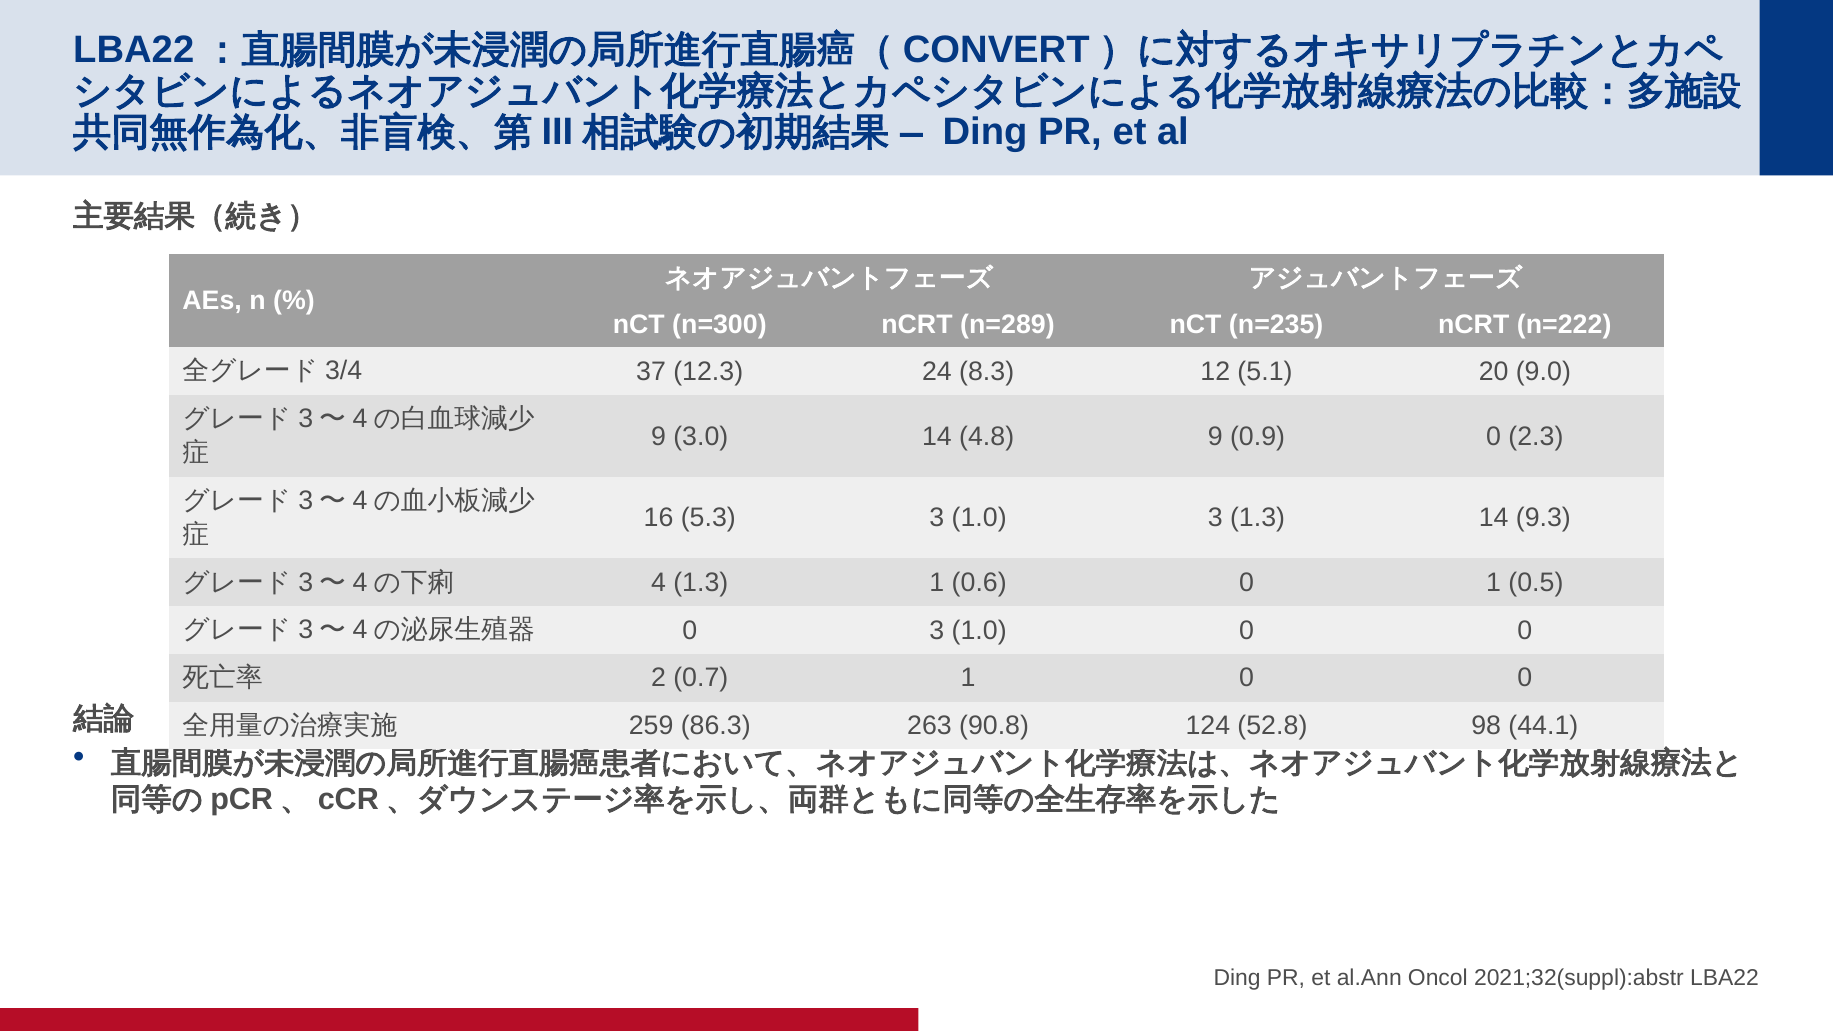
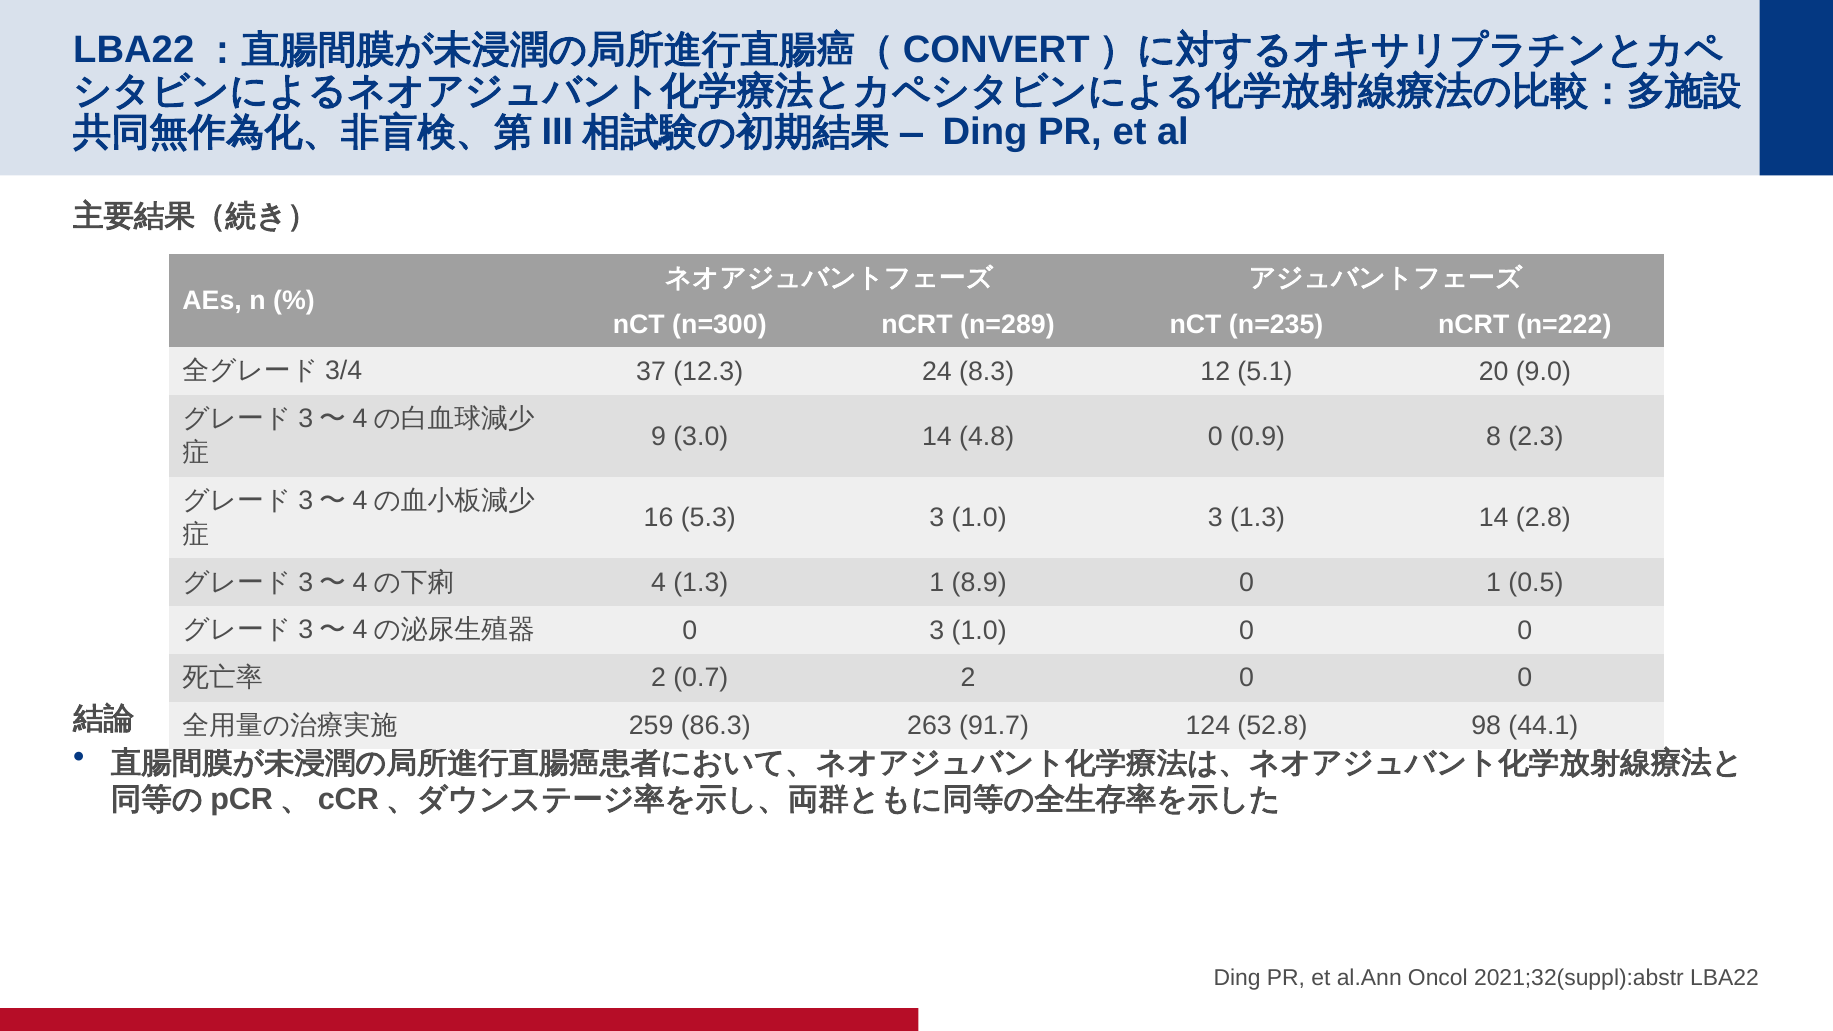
4.8 9: 9 -> 0 (1215, 436)
0.9 0: 0 -> 8 (1494, 436)
9.3: 9.3 -> 2.8 (1543, 518)
0.6: 0.6 -> 8.9 (979, 583)
0.7 1: 1 -> 2 (968, 678)
90.8: 90.8 -> 91.7 (994, 726)
